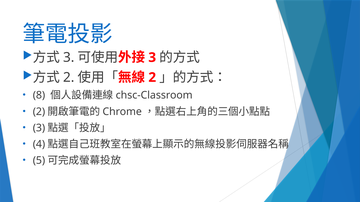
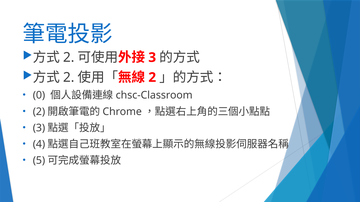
3: 3 -> 2 (69, 58)
8: 8 -> 0 (39, 96)
